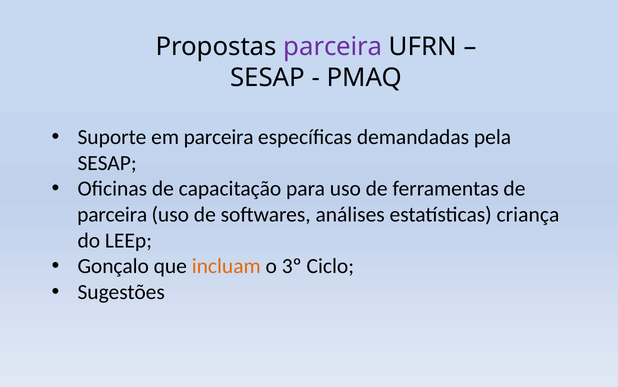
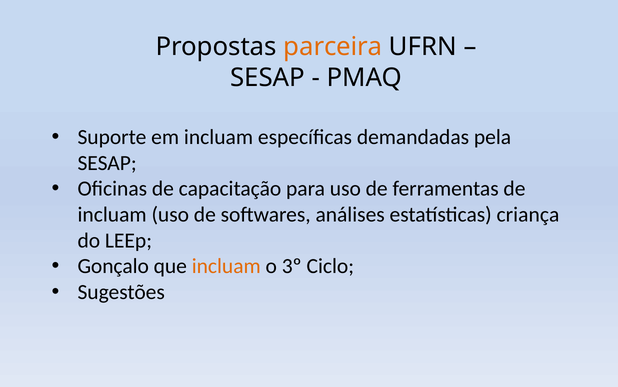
parceira colour: purple -> orange (333, 47)
em parceira: parceira -> incluam (219, 137)
parceira: parceira -> incluam (112, 215)
